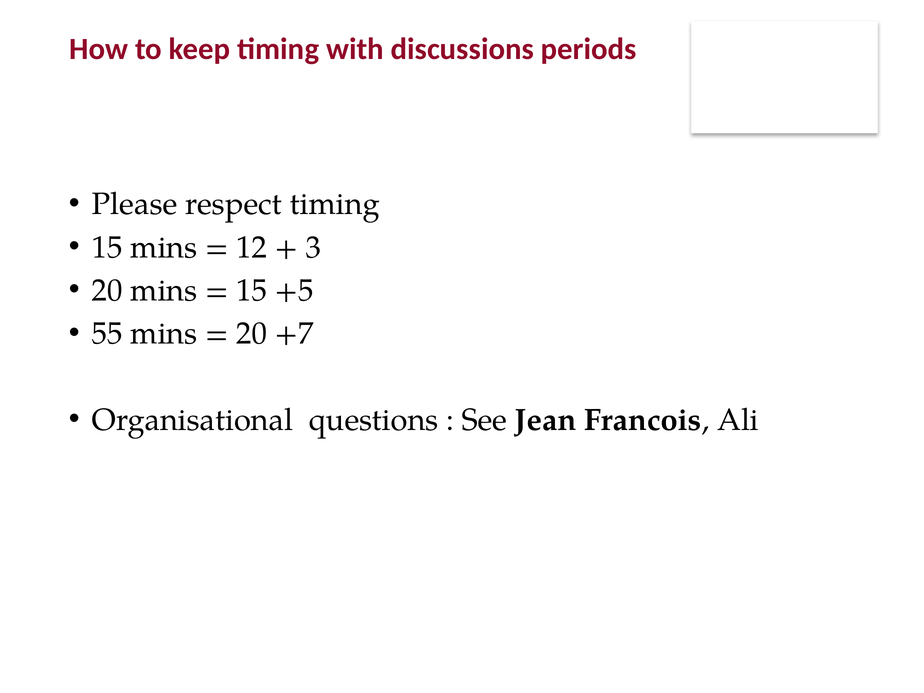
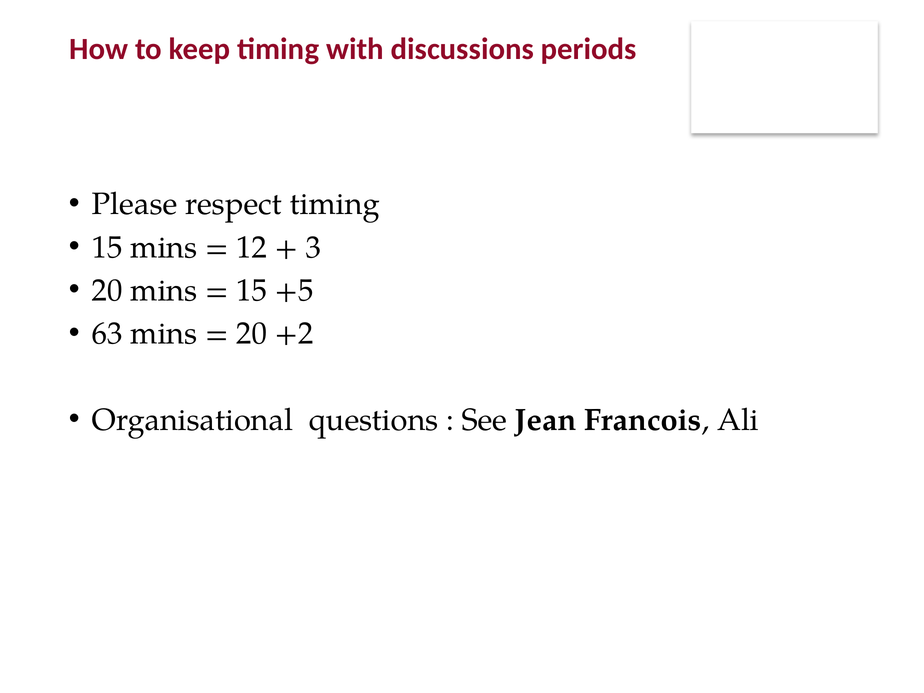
55: 55 -> 63 (107, 334)
+7: +7 -> +2 (294, 334)
